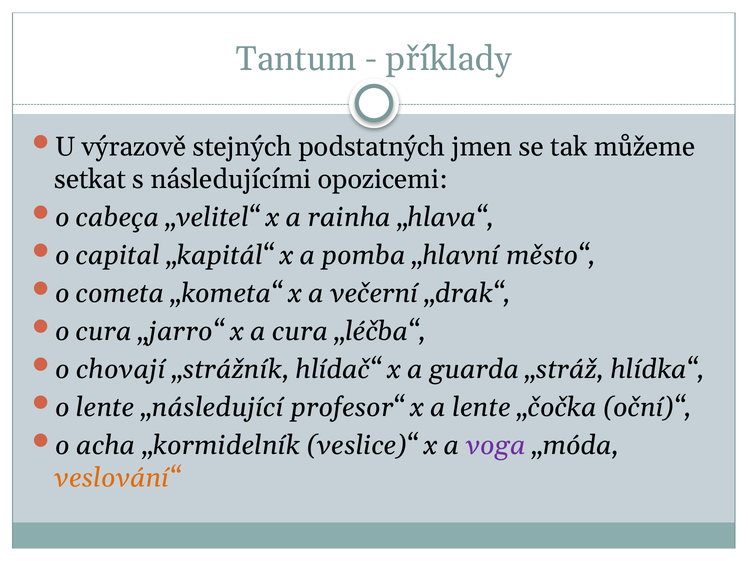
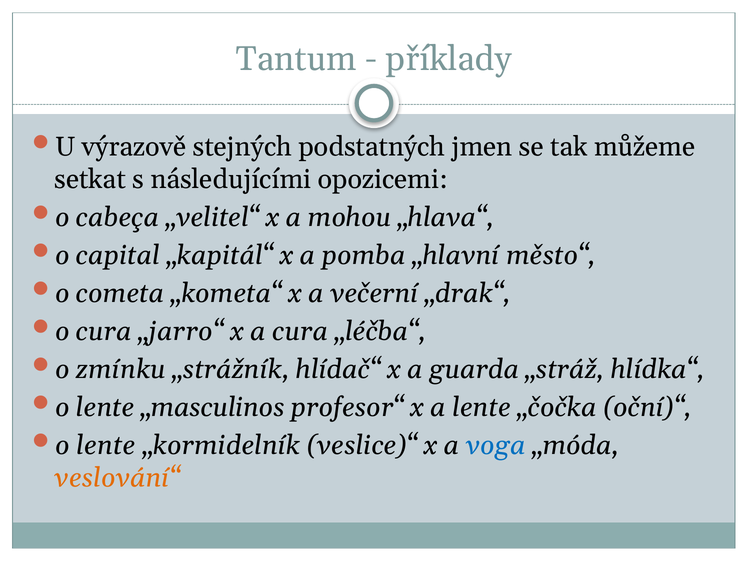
rainha: rainha -> mohou (349, 217)
chovají: chovají -> zmínku (121, 369)
„následující: „následující -> „masculinos (213, 407)
acha: acha -> lente (106, 445)
voga colour: purple -> blue (496, 445)
